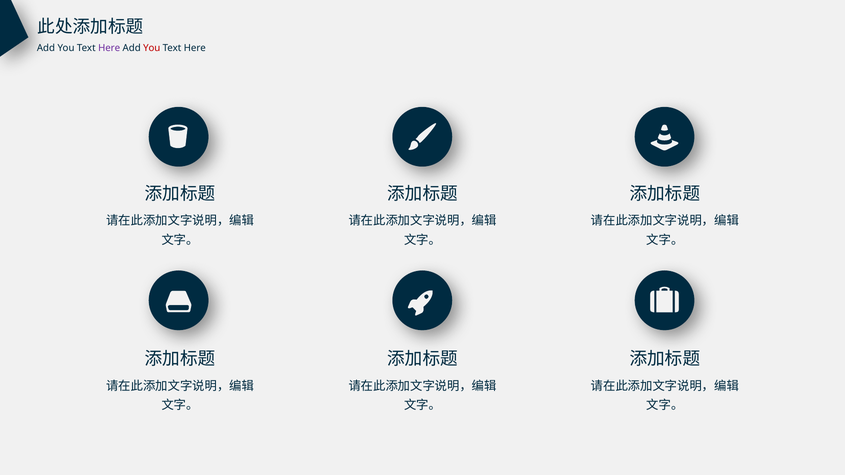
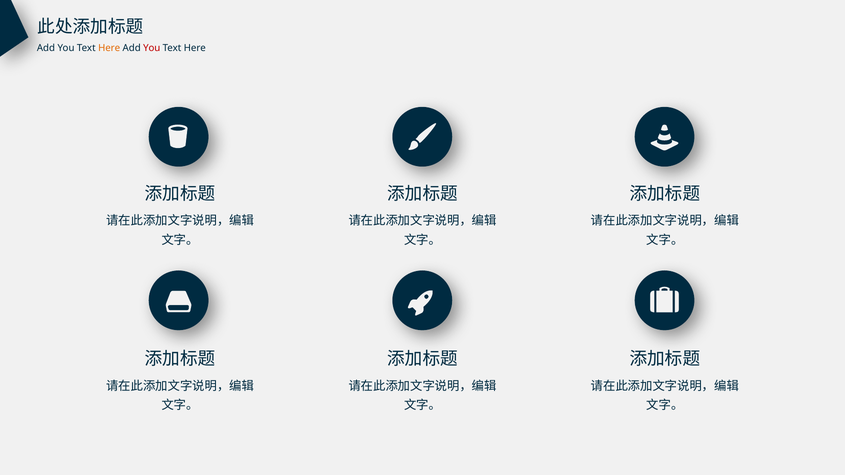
Here colour: purple -> orange (109, 48)
